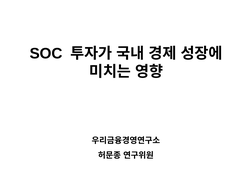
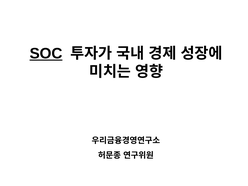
SOC underline: none -> present (46, 54)
